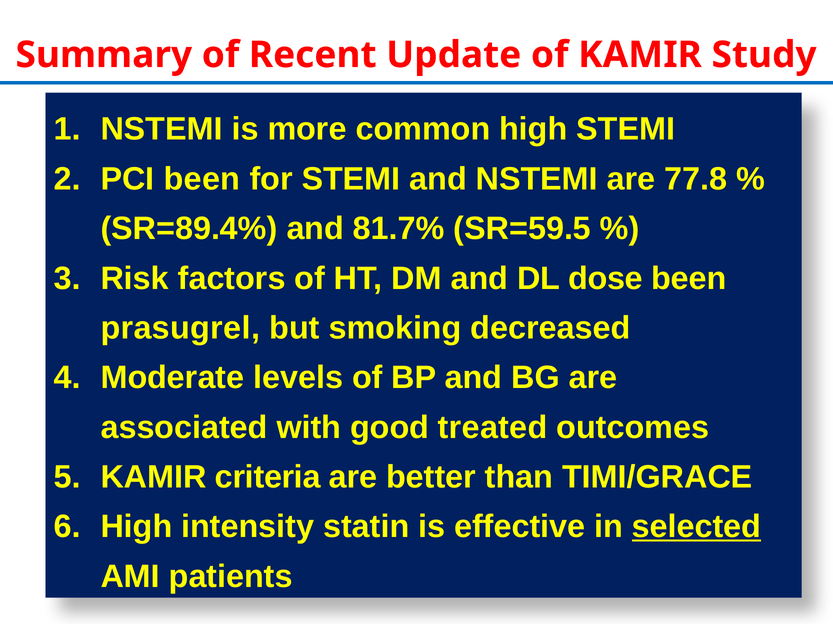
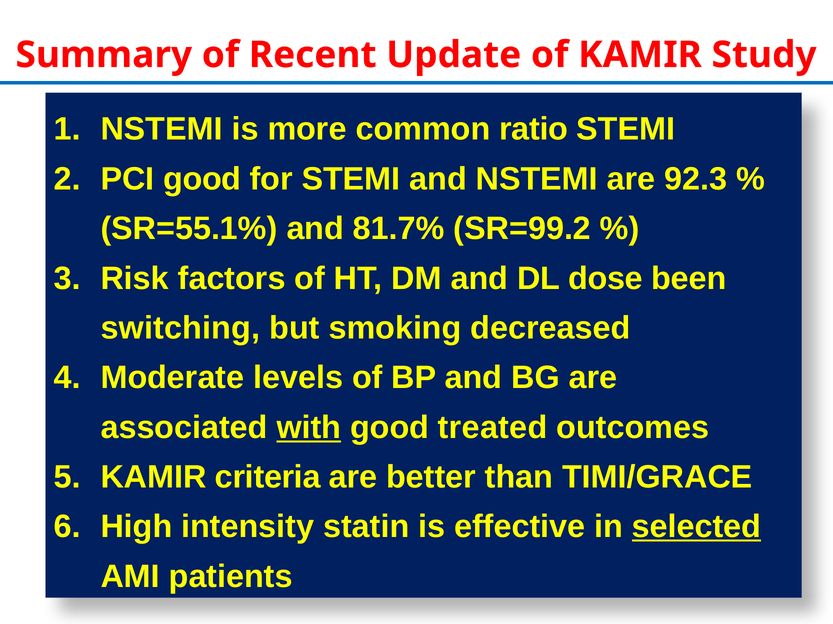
common high: high -> ratio (533, 129)
PCI been: been -> good (202, 179)
77.8: 77.8 -> 92.3 (696, 179)
SR=89.4%: SR=89.4% -> SR=55.1% (189, 229)
SR=59.5: SR=59.5 -> SR=99.2 (522, 229)
prasugrel: prasugrel -> switching (180, 328)
with underline: none -> present (309, 428)
